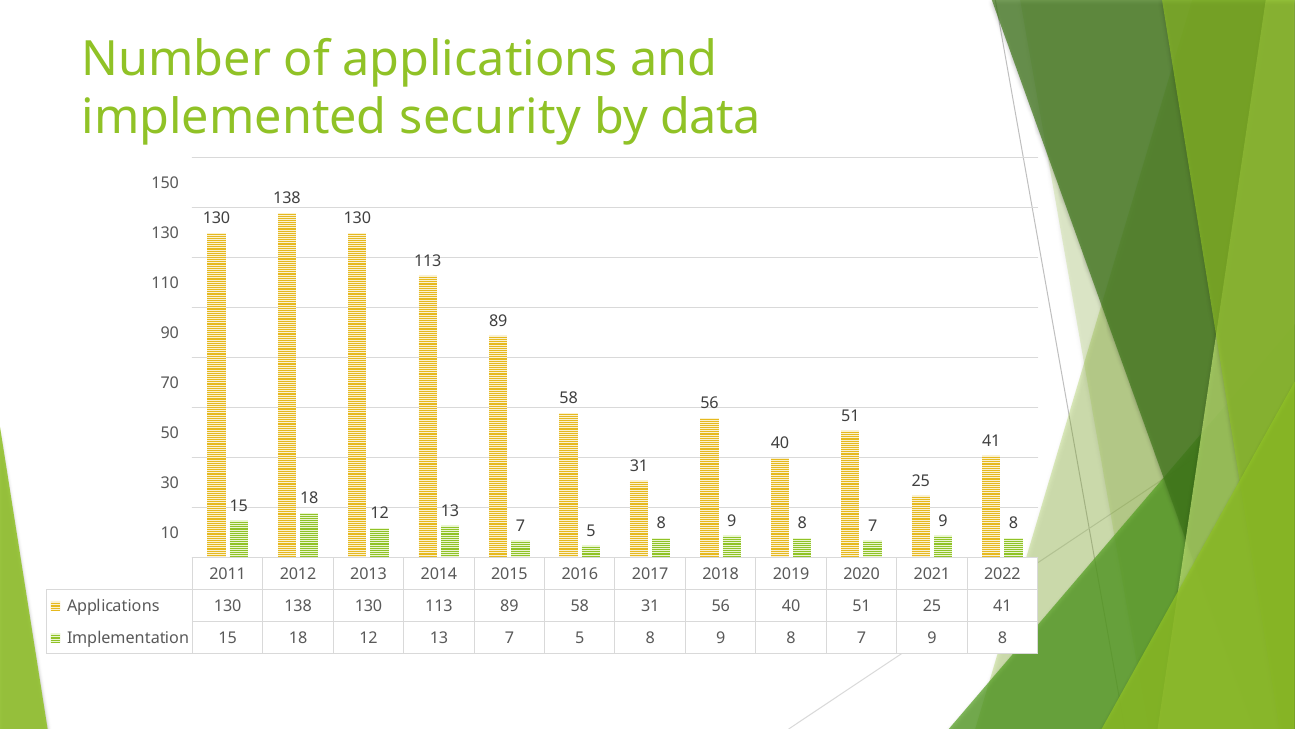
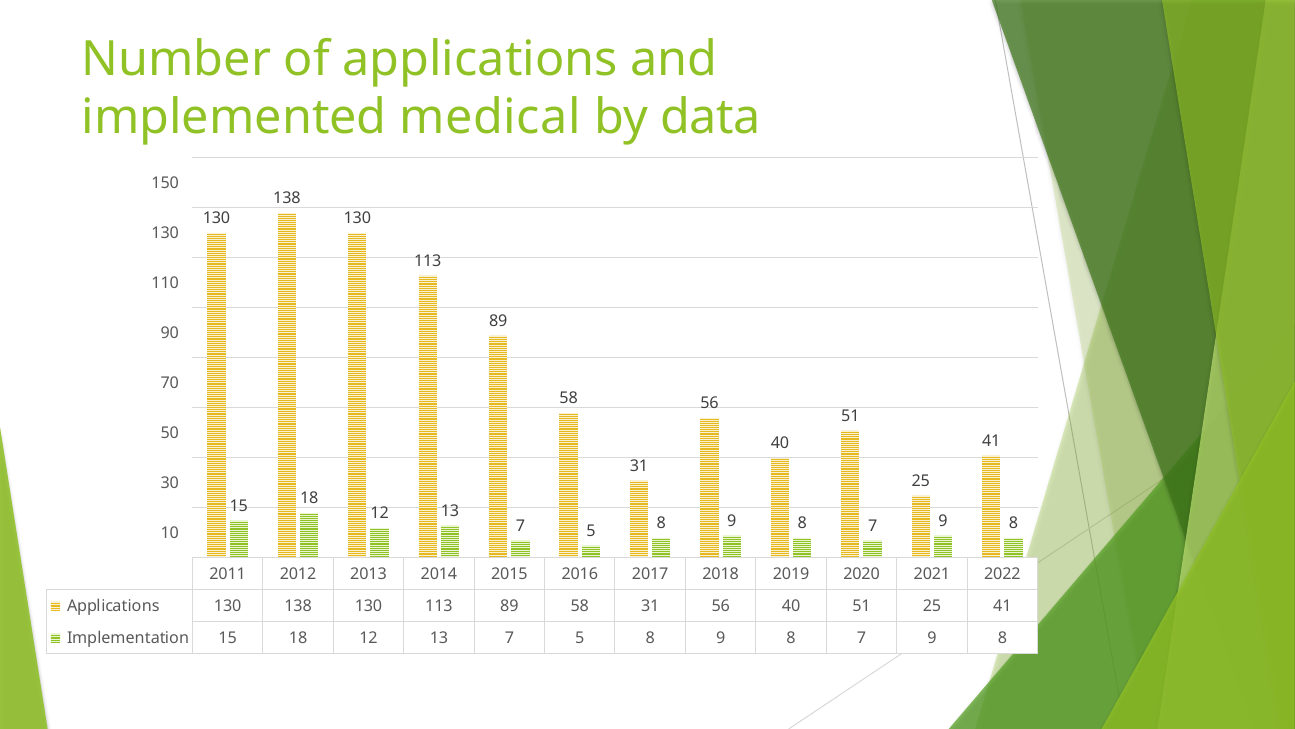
security: security -> medical (490, 117)
